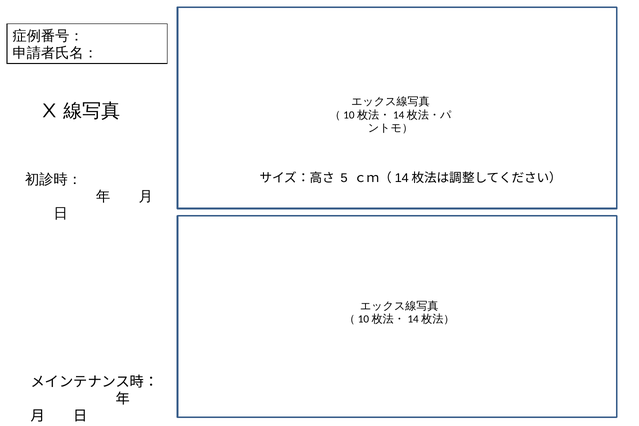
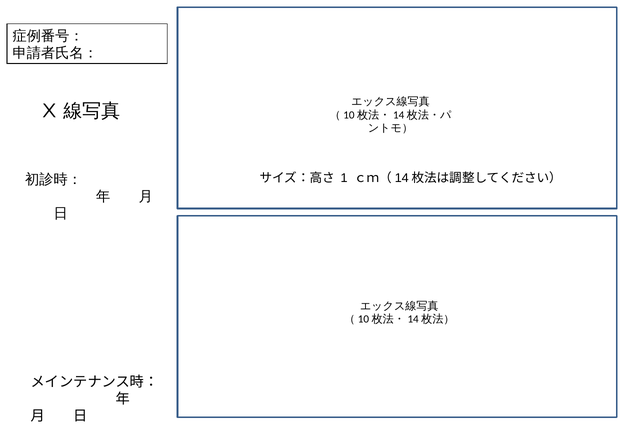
5: 5 -> 1 (344, 178)
